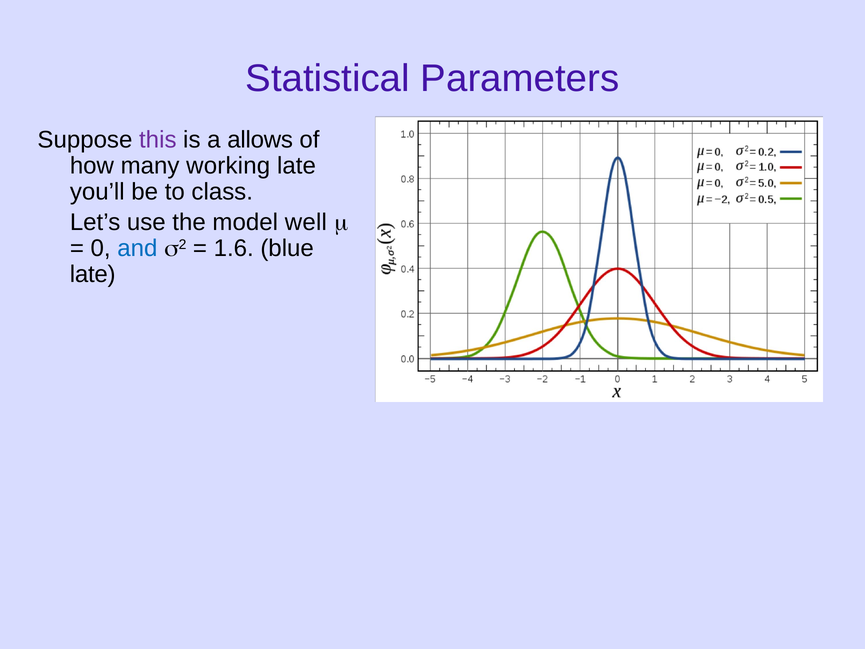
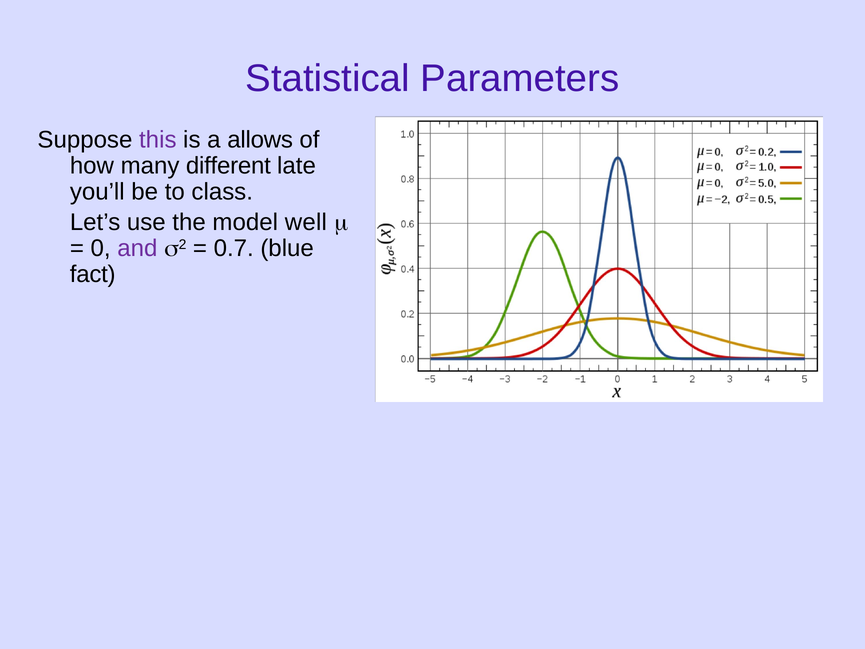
working: working -> different (228, 166)
and colour: blue -> purple (137, 248)
1.6: 1.6 -> 0.7 (234, 248)
late: late -> fact (93, 274)
